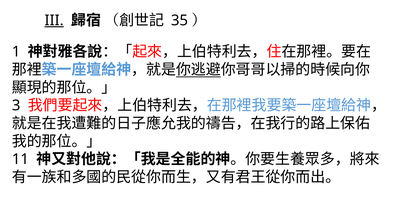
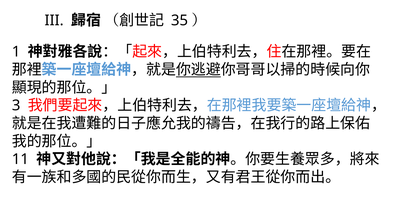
III underline: present -> none (54, 20)
